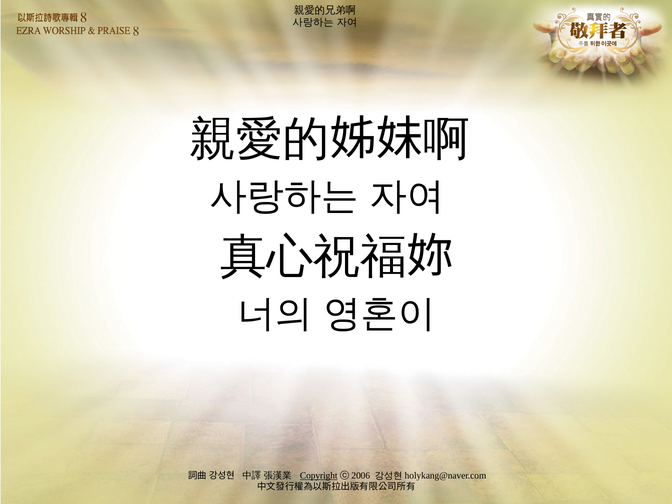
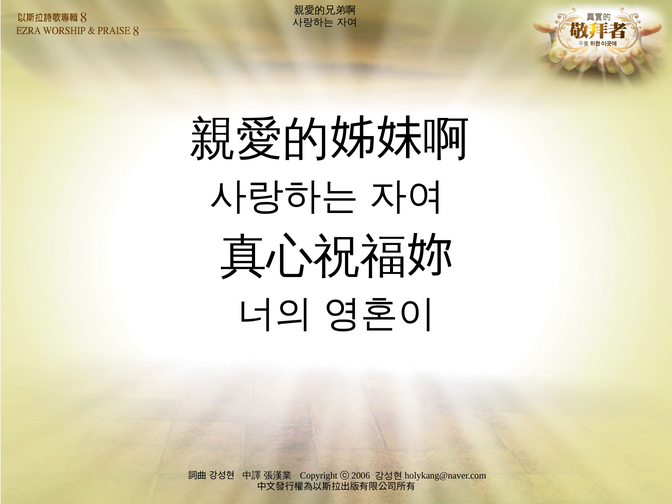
Copyright underline: present -> none (319, 476)
